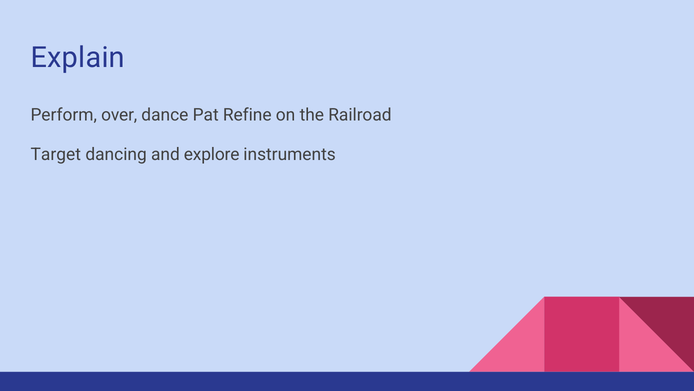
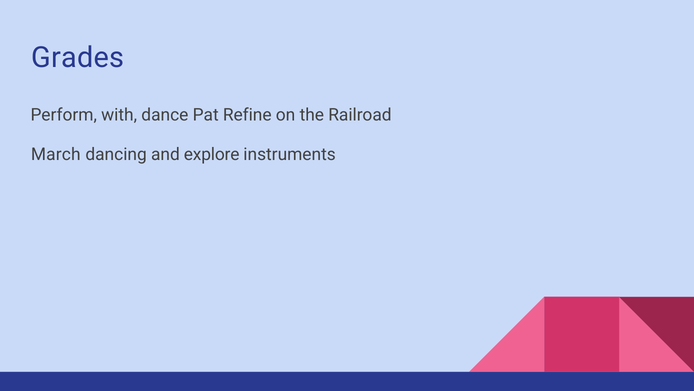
Explain: Explain -> Grades (78, 57)
over: over -> with (119, 115)
Target: Target -> March (56, 154)
